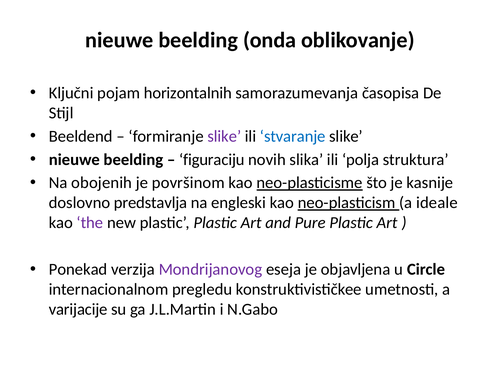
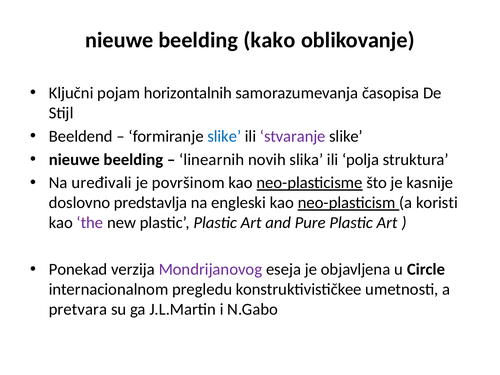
onda: onda -> kako (269, 40)
slike colour: purple -> blue (224, 136)
stvaranje colour: blue -> purple (293, 136)
figuraciju: figuraciju -> linearnih (212, 159)
obojenih: obojenih -> uređivali (102, 183)
ideale: ideale -> koristi (437, 203)
varijacije: varijacije -> pretvara (78, 309)
